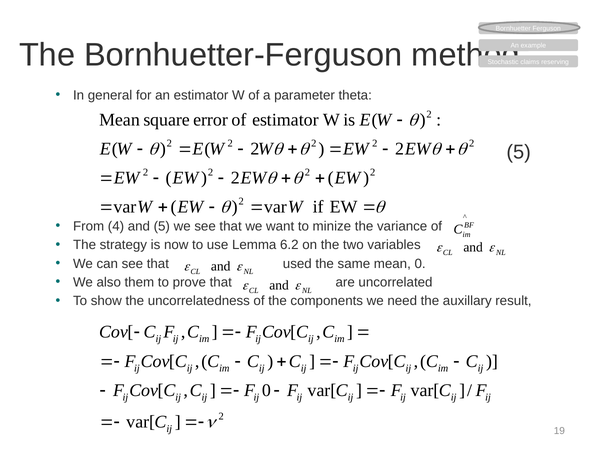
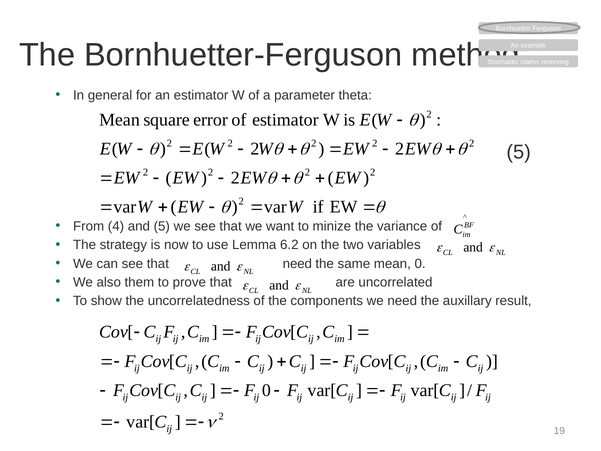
that used: used -> need (297, 263)
